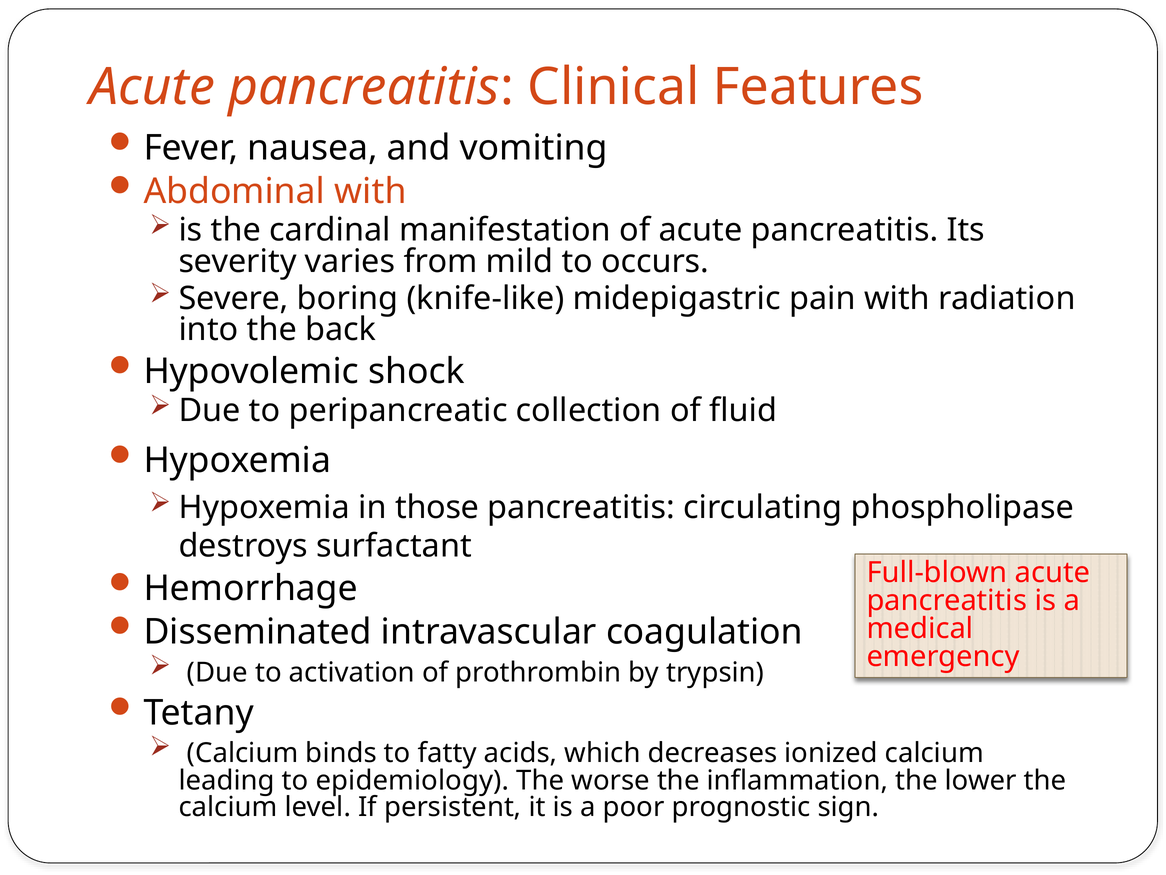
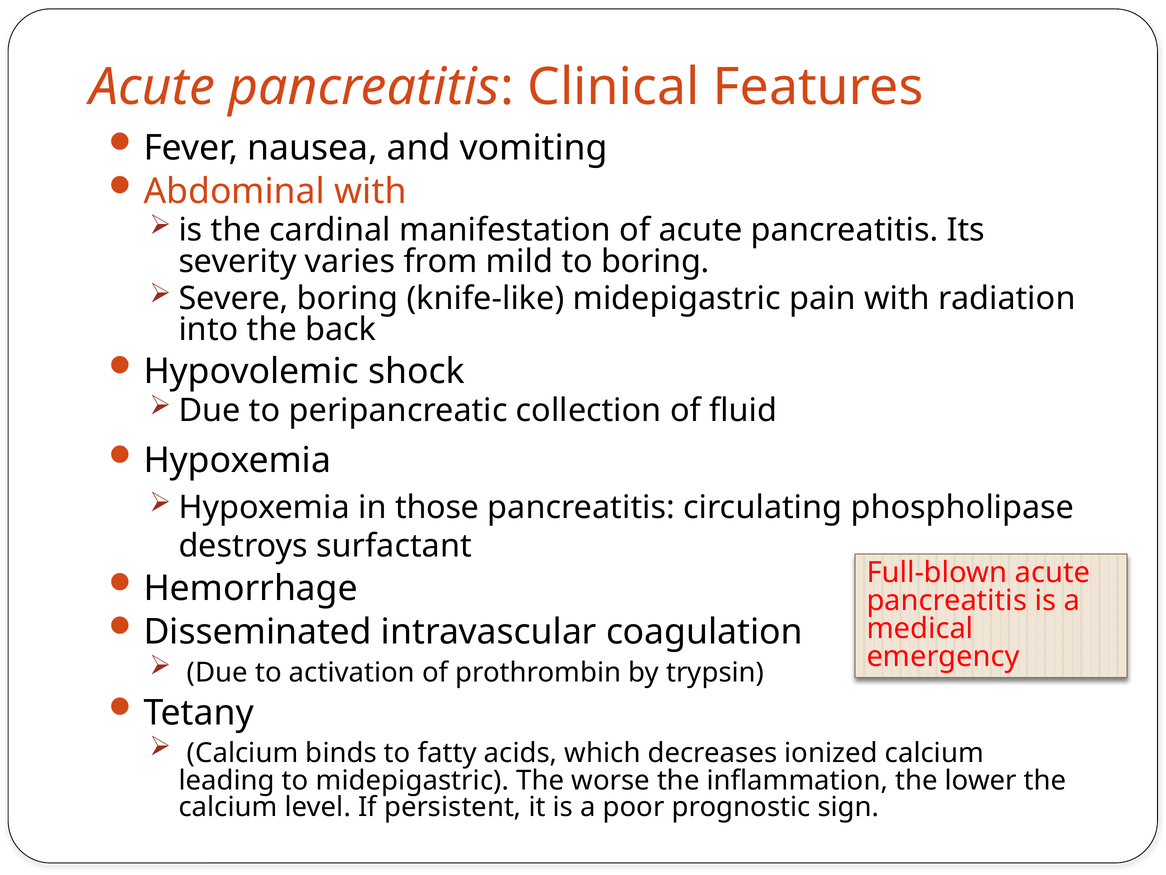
to occurs: occurs -> boring (655, 261)
to epidemiology: epidemiology -> midepigastric (412, 780)
